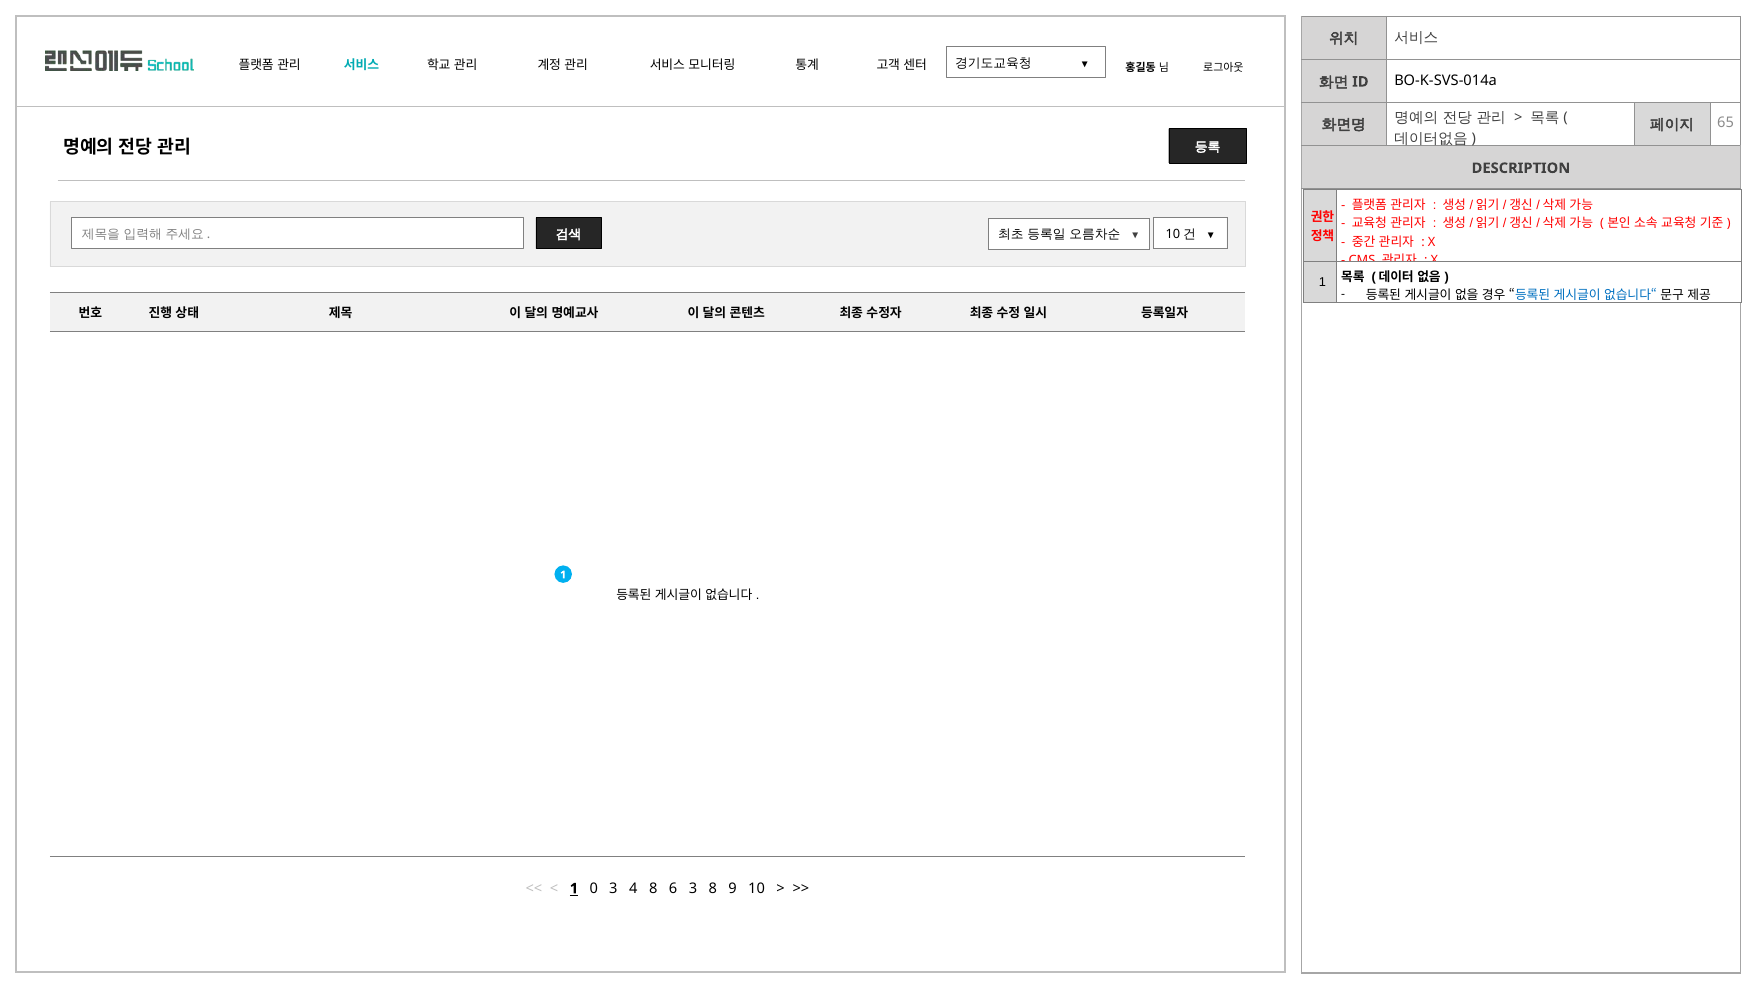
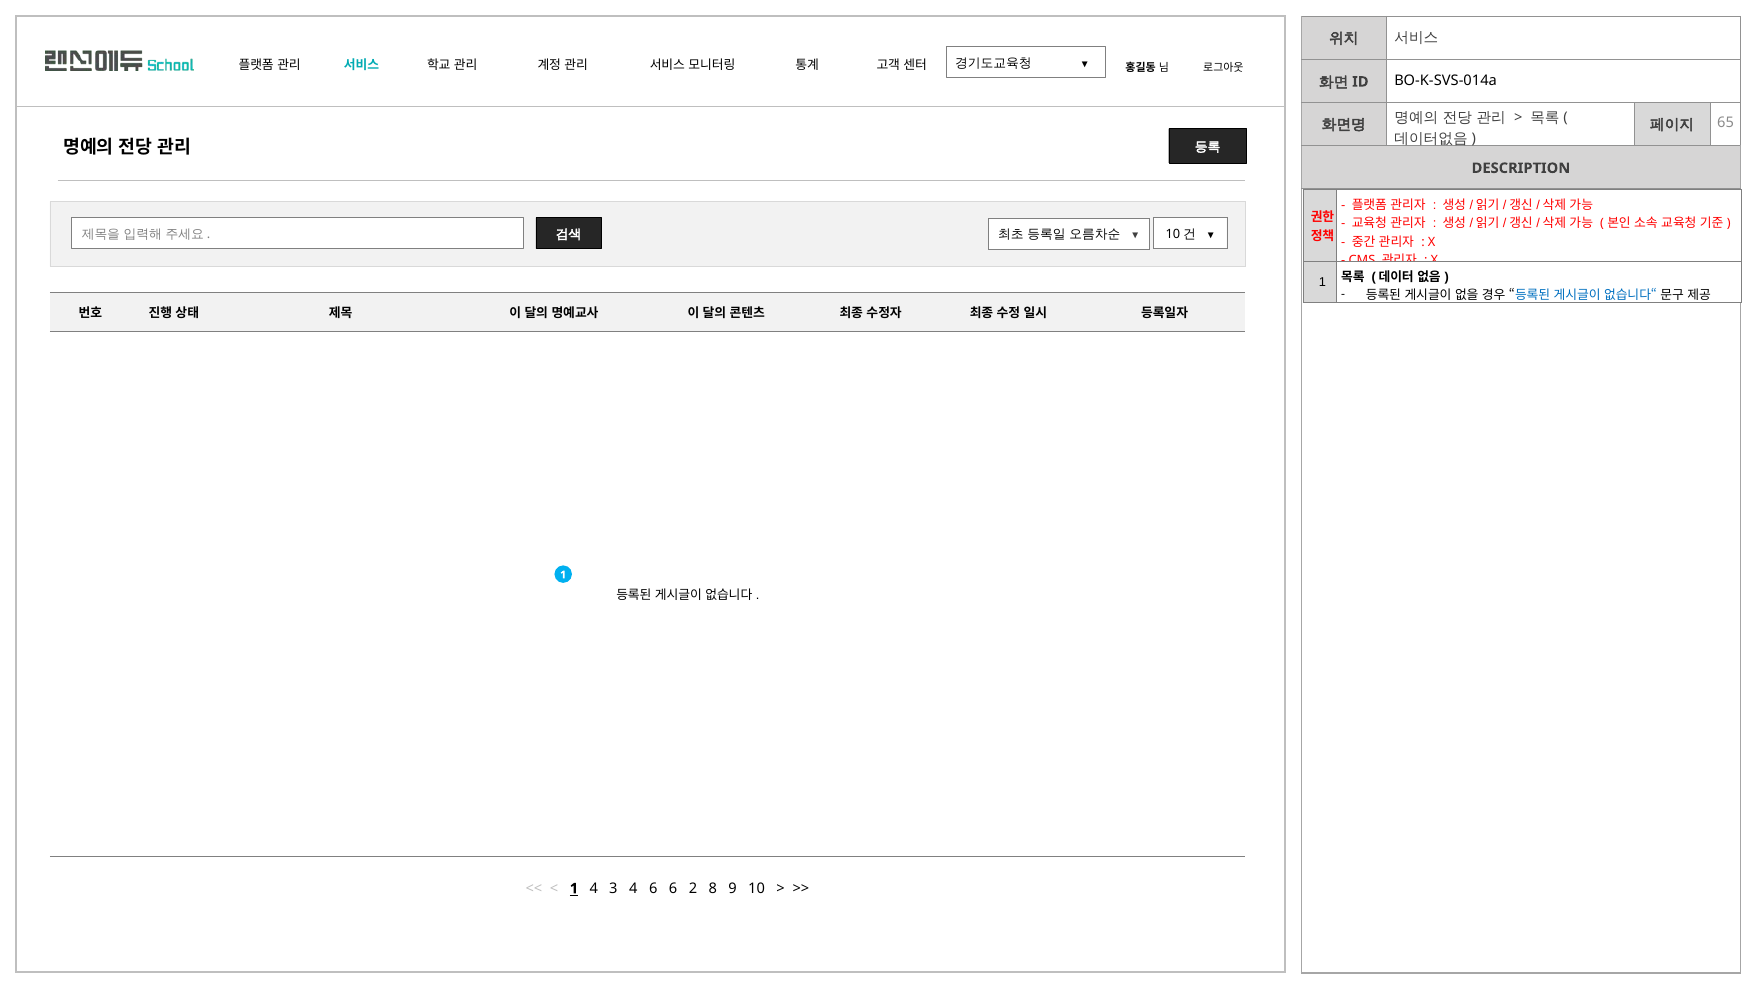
1 0: 0 -> 4 (594, 889)
4 8: 8 -> 6 (653, 889)
6 3: 3 -> 2 (693, 889)
